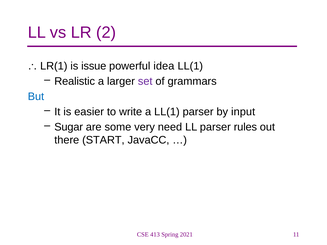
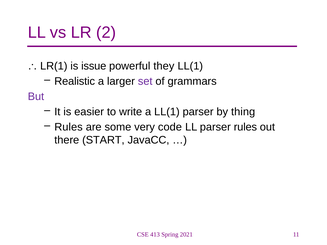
idea: idea -> they (164, 66)
But colour: blue -> purple (36, 97)
input: input -> thing (243, 112)
Sugar: Sugar -> Rules (69, 127)
need: need -> code (170, 127)
